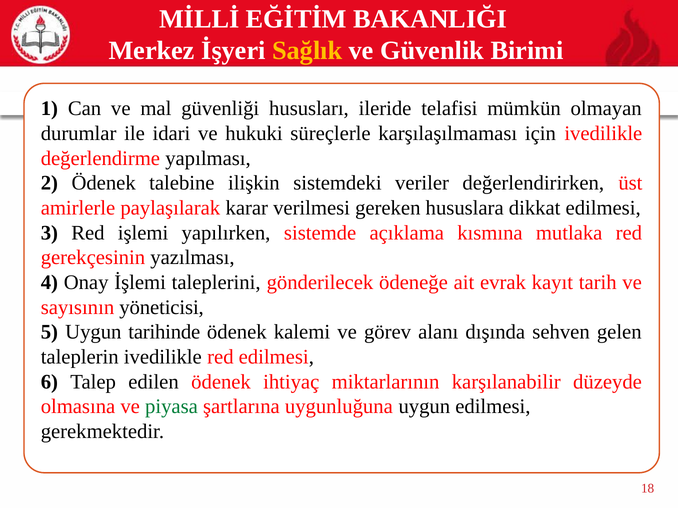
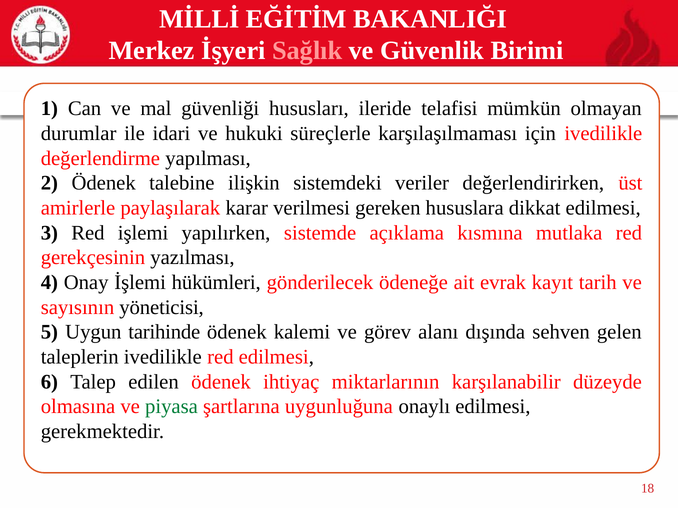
Sağlık colour: yellow -> pink (307, 51)
taleplerini: taleplerini -> hükümleri (216, 283)
uygunluğuna uygun: uygun -> onaylı (424, 407)
